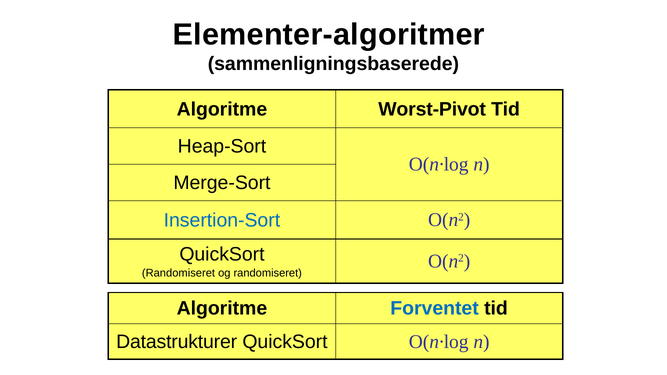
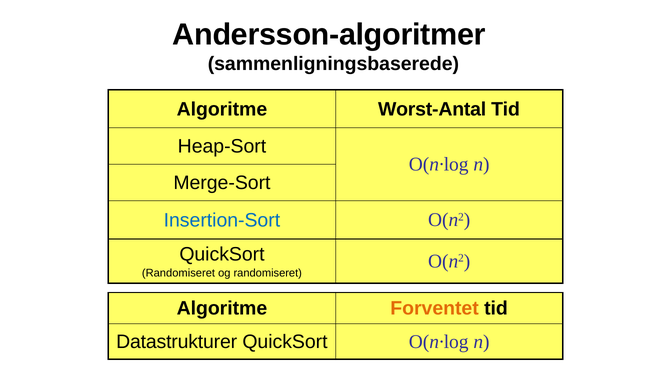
Elementer-algoritmer: Elementer-algoritmer -> Andersson-algoritmer (329, 35)
Worst-Pivot: Worst-Pivot -> Worst-Antal (432, 109)
Forventet colour: blue -> orange (435, 309)
